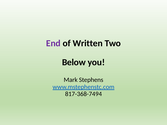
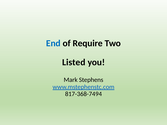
End colour: purple -> blue (53, 43)
Written: Written -> Require (88, 43)
Below: Below -> Listed (74, 62)
